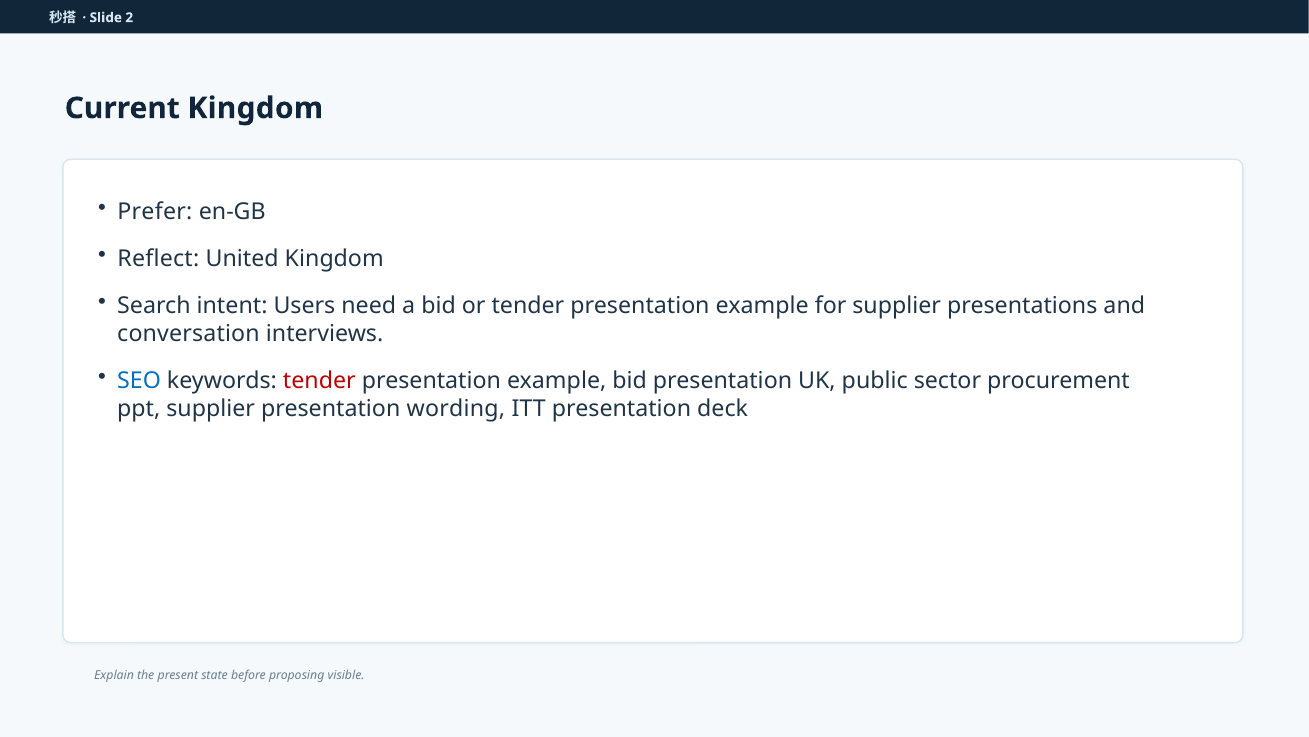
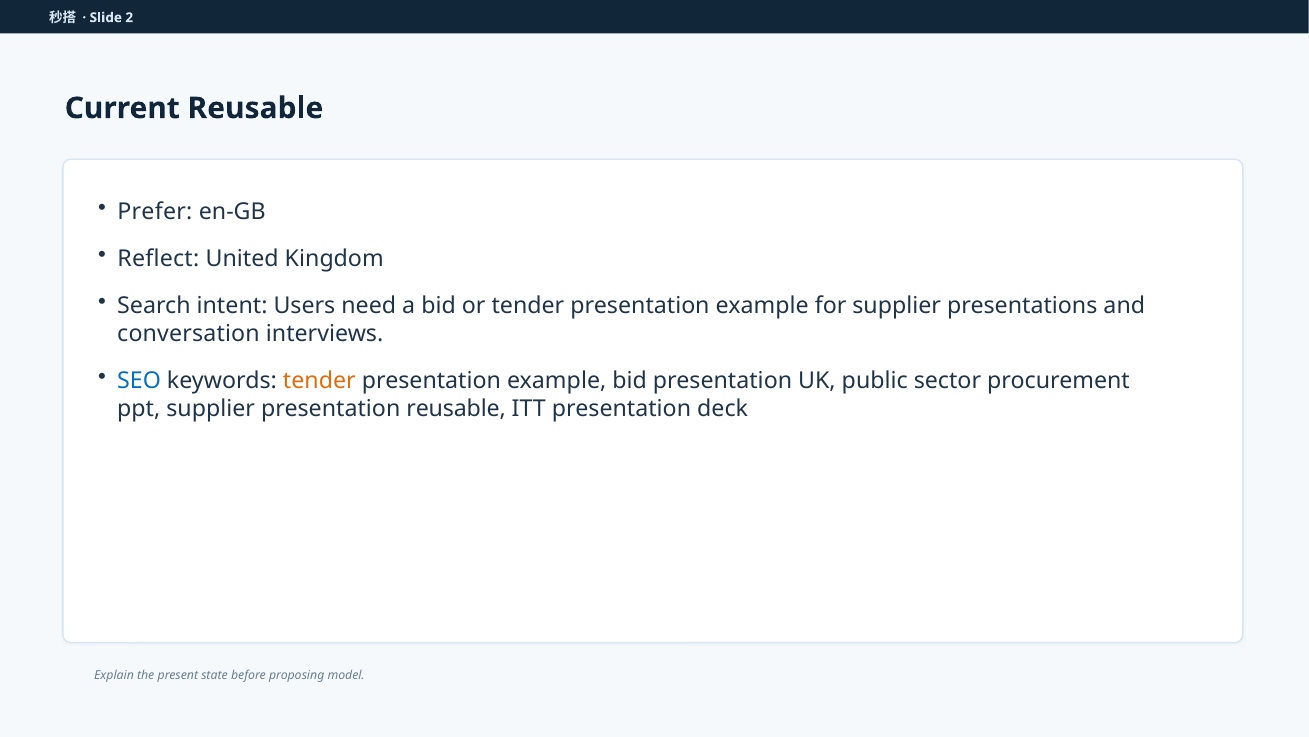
Current Kingdom: Kingdom -> Reusable (255, 108)
tender colour: red -> orange (319, 380)
presentation wording: wording -> reusable (456, 408)
visible: visible -> model (346, 674)
